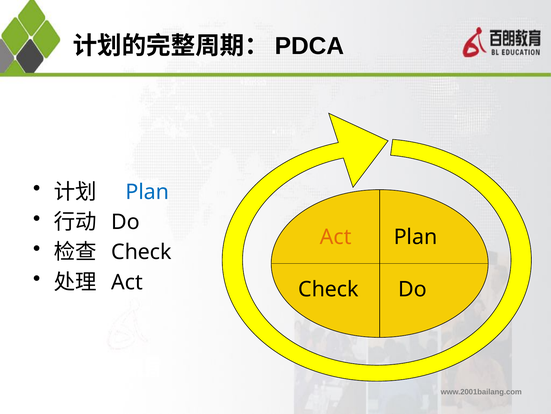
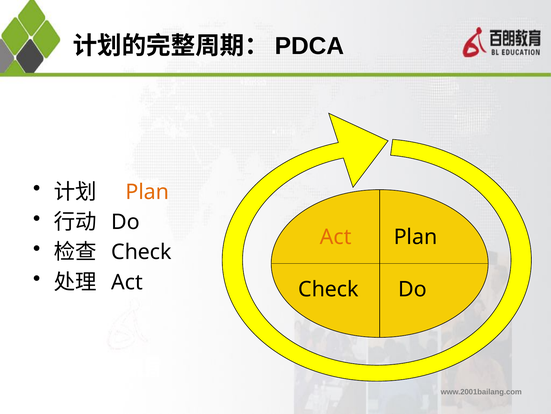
Plan colour: blue -> orange (147, 192)
